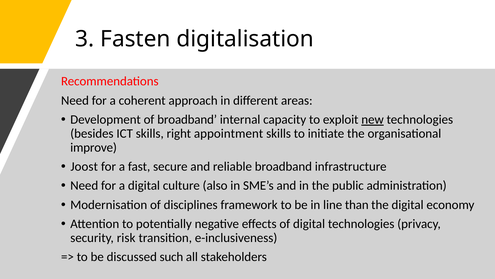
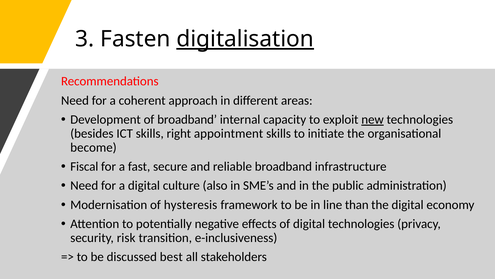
digitalisation underline: none -> present (245, 39)
improve: improve -> become (93, 147)
Joost: Joost -> Fiscal (84, 166)
disciplines: disciplines -> hysteresis (191, 204)
such: such -> best (171, 256)
